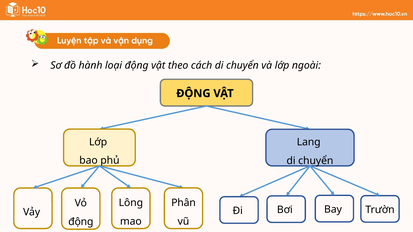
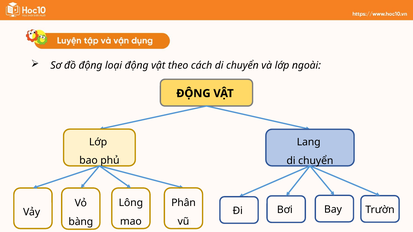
đồ hành: hành -> động (91, 65)
động: động -> bàng (81, 222)
